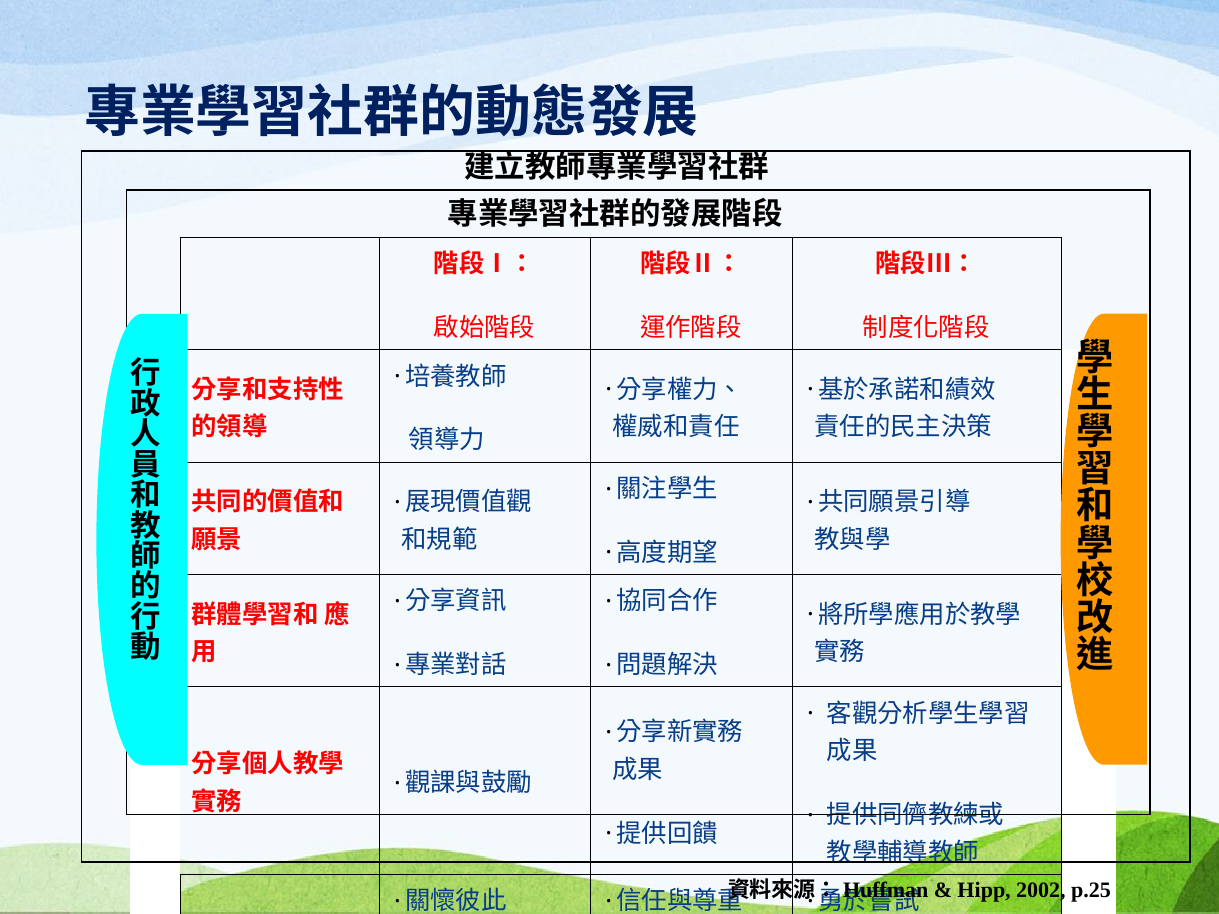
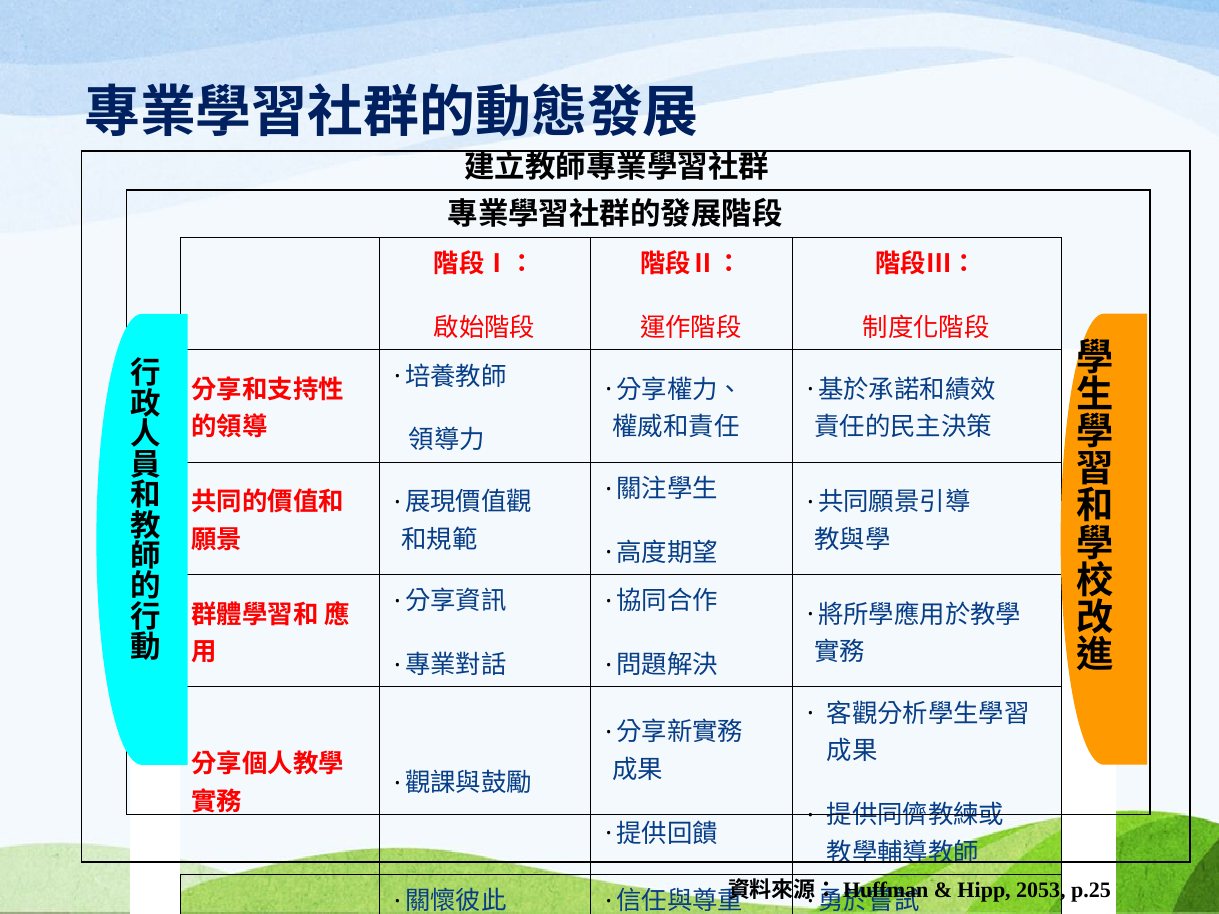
2002: 2002 -> 2053 (1041, 890)
